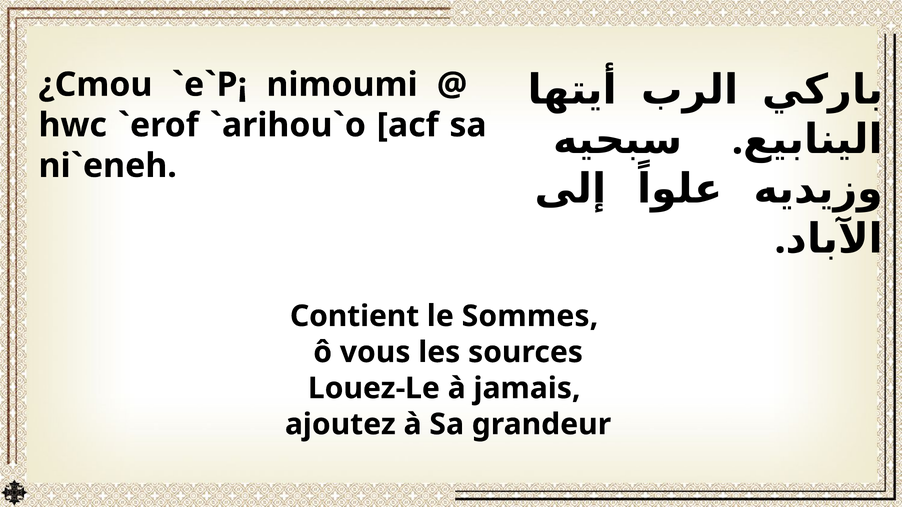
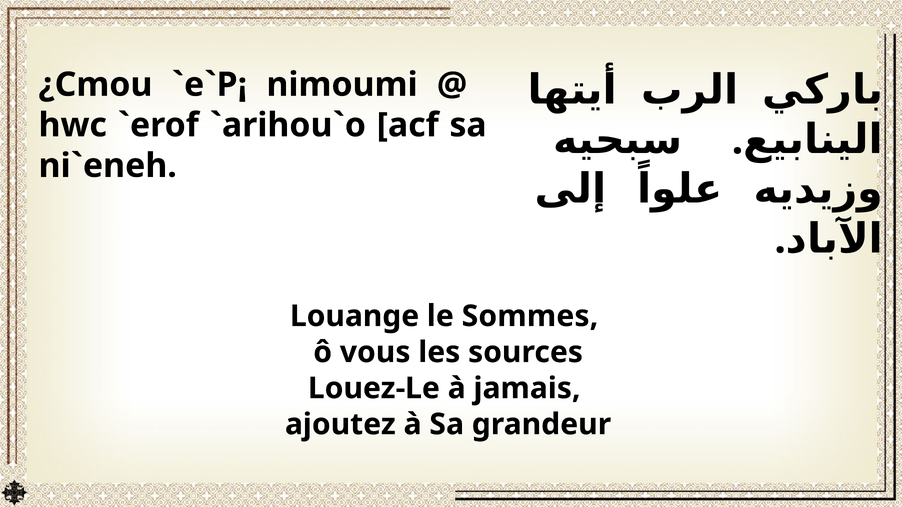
Contient: Contient -> Louange (355, 316)
